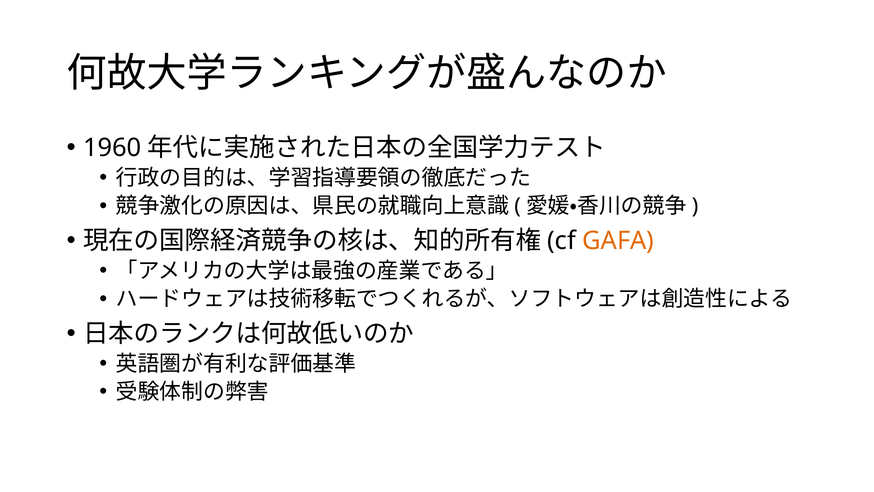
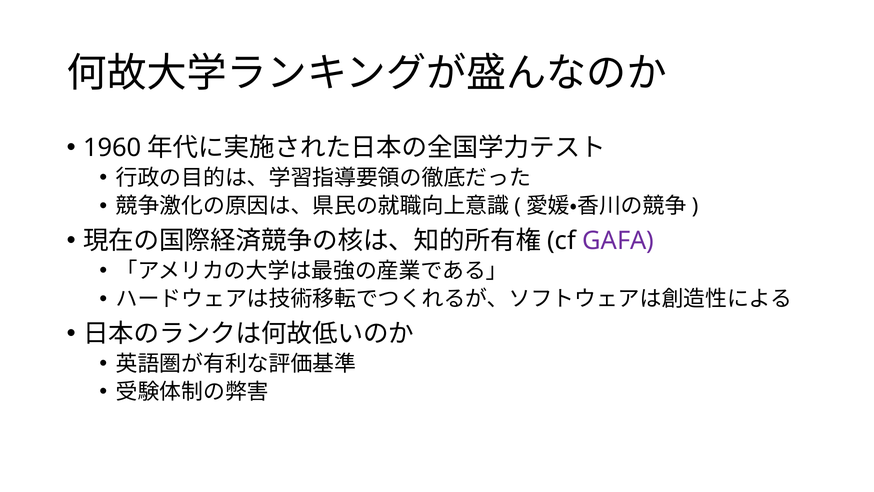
GAFA colour: orange -> purple (618, 241)
